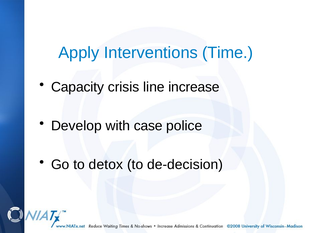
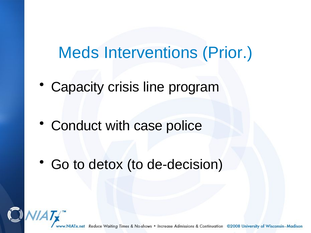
Apply: Apply -> Meds (79, 53)
Time: Time -> Prior (227, 53)
increase: increase -> program (194, 87)
Develop: Develop -> Conduct (76, 126)
